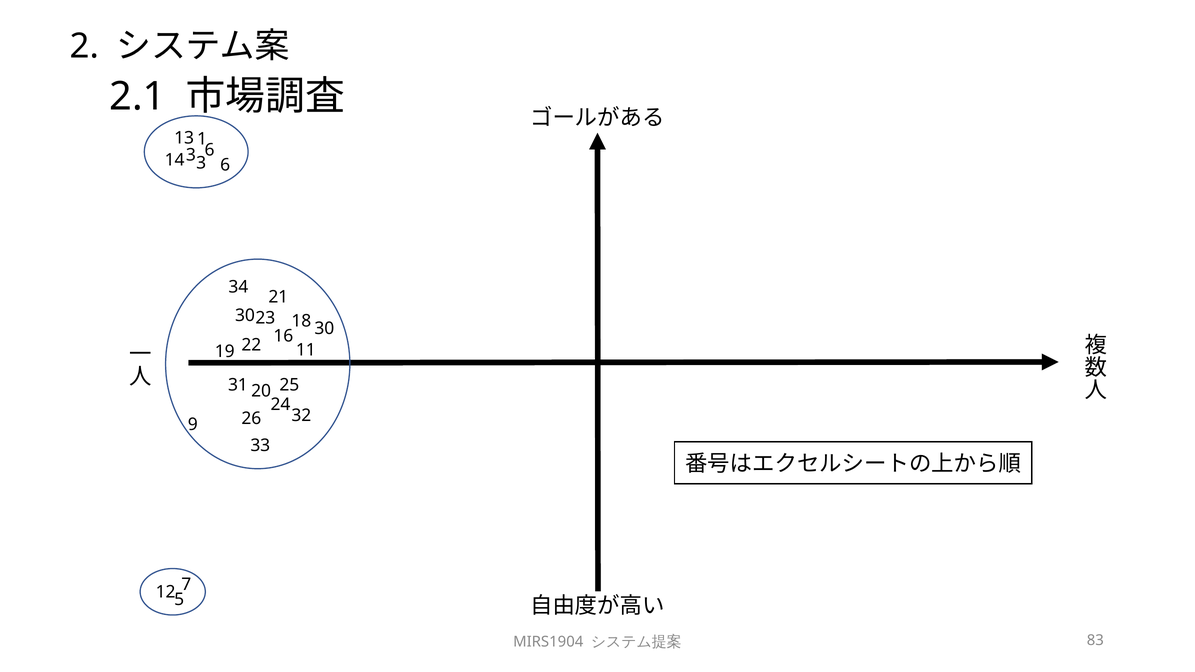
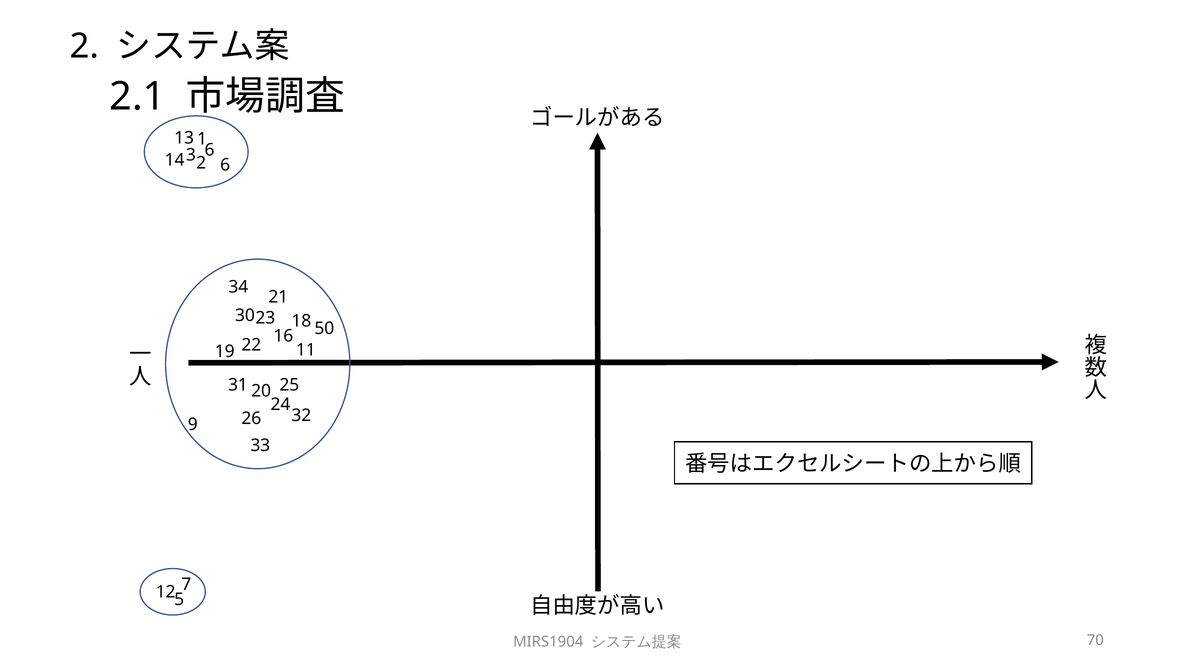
3 3: 3 -> 2 (201, 163)
16 30: 30 -> 50 (324, 329)
83: 83 -> 70 (1095, 641)
